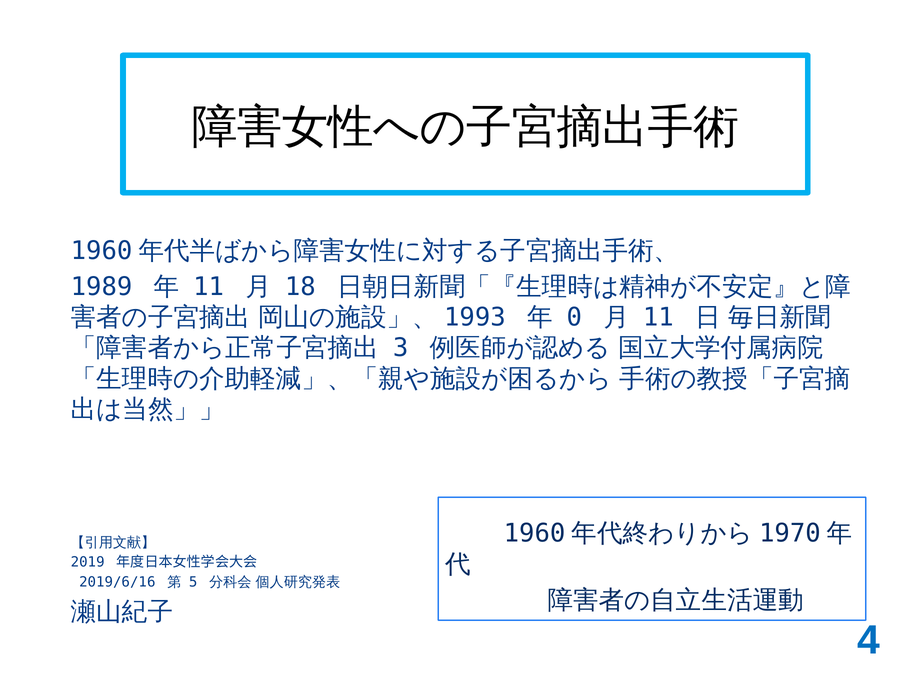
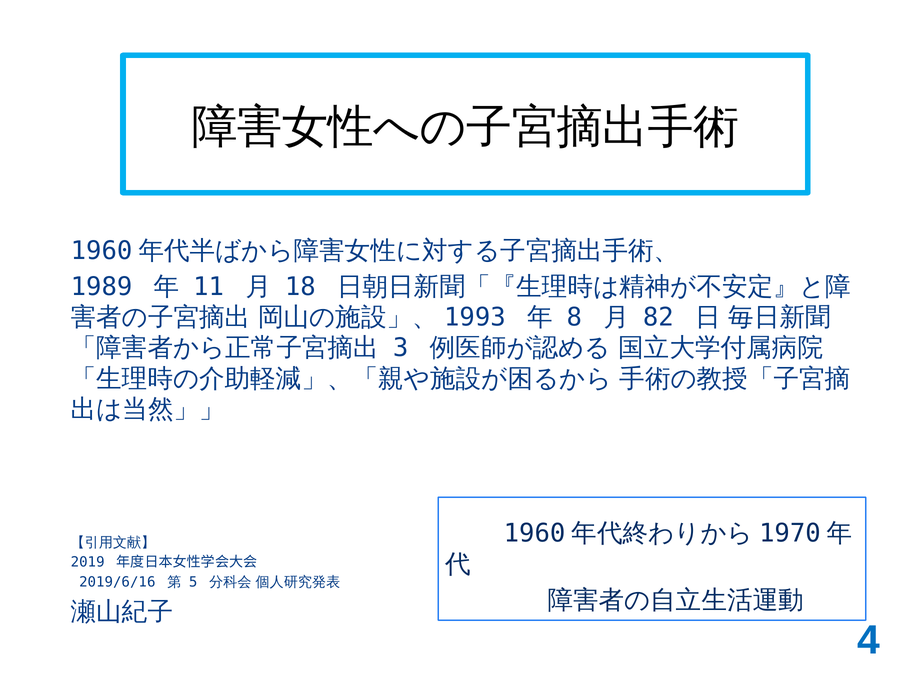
0: 0 -> 8 (574, 317)
11: 11 -> 82 (658, 317)
